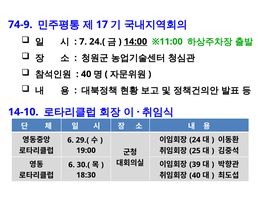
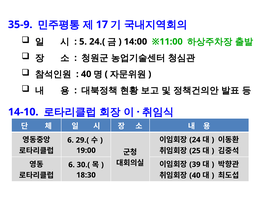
74-9: 74-9 -> 35-9 (20, 25)
7: 7 -> 5 (83, 42)
14:00 underline: present -> none (135, 42)
